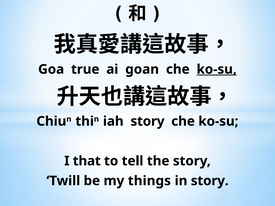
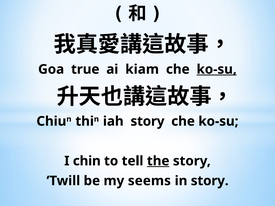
goan: goan -> kiam (142, 69)
that: that -> chin (87, 161)
the underline: none -> present (158, 161)
things: things -> seems (149, 181)
